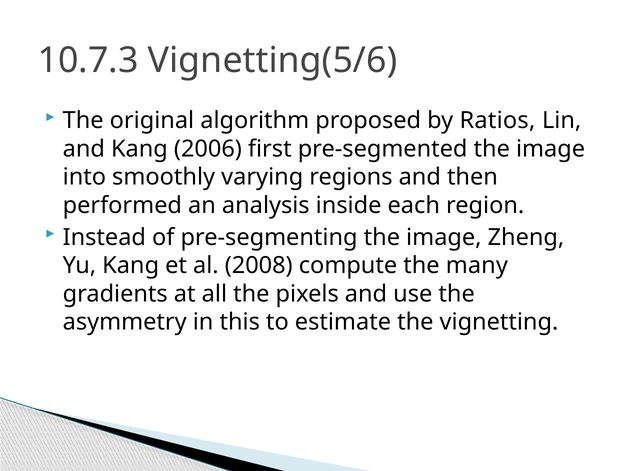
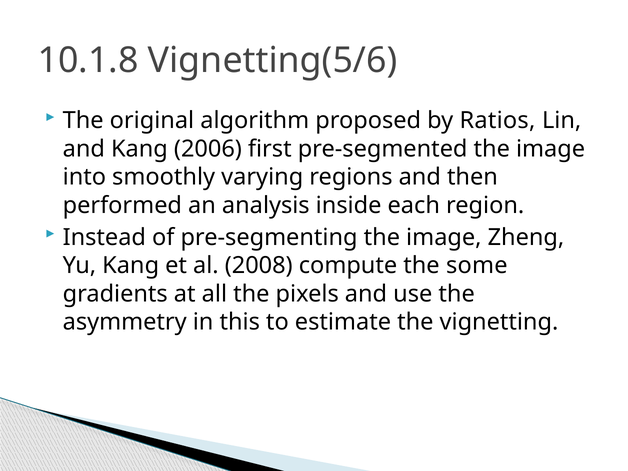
10.7.3: 10.7.3 -> 10.1.8 (88, 61)
many: many -> some (477, 266)
